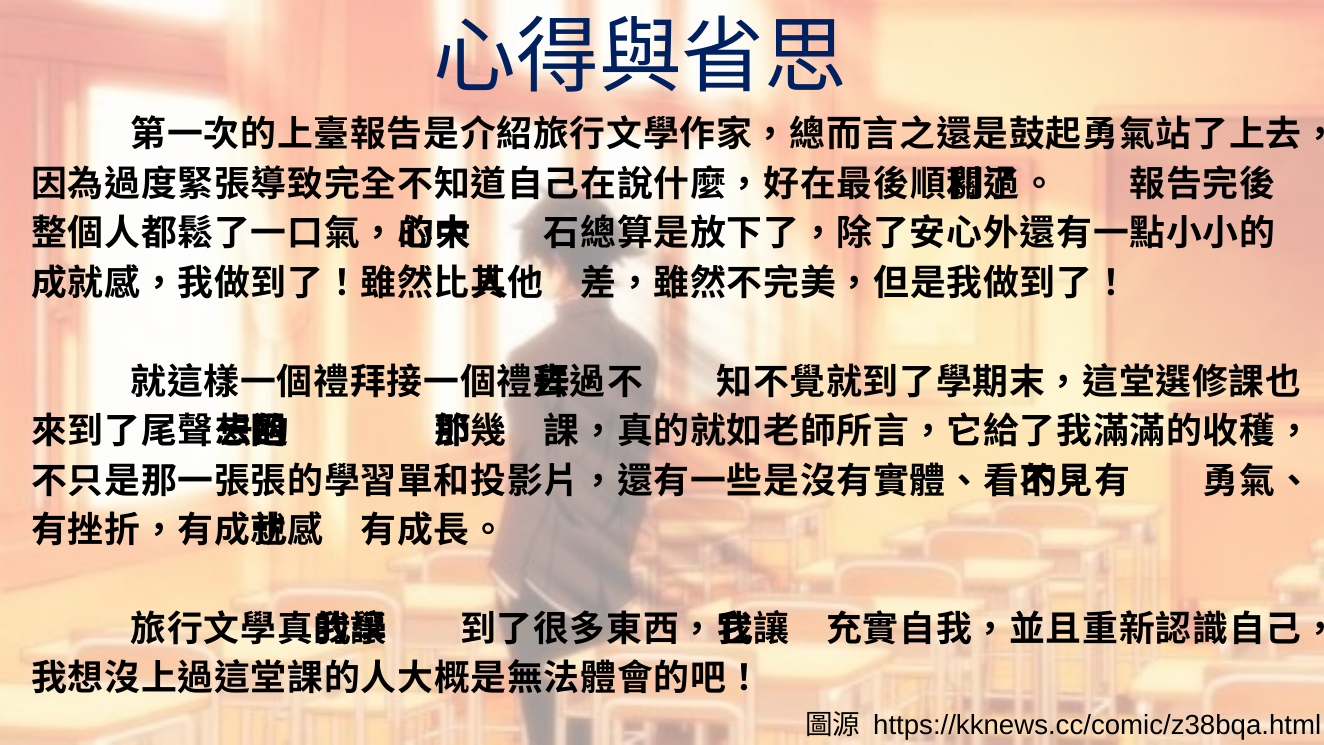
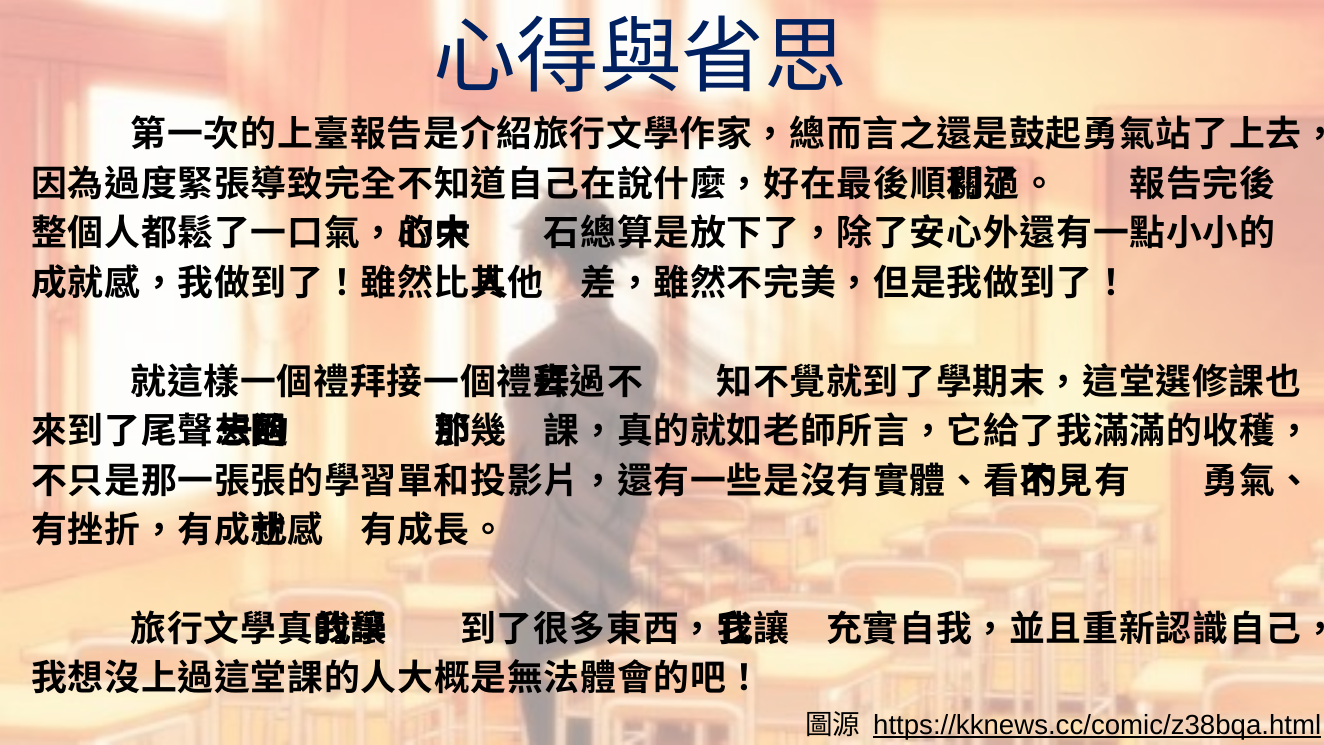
https://kknews.cc/comic/z38bqa.html underline: none -> present (1097, 725)
